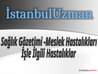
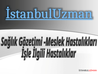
İstanbulUzman underline: none -> present (49, 14)
